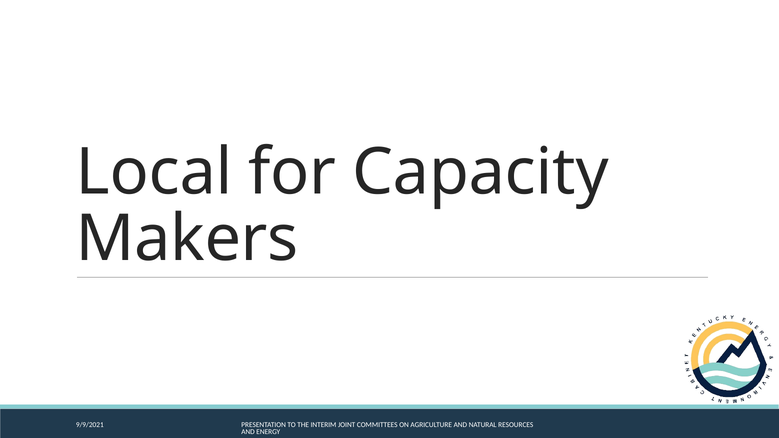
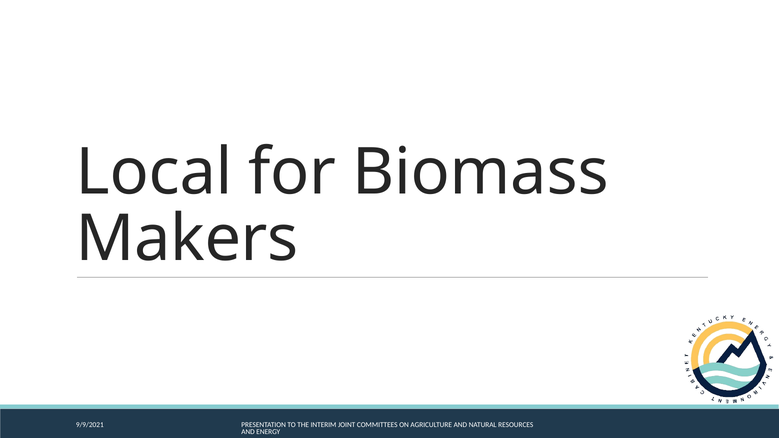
Capacity: Capacity -> Biomass (480, 173)
